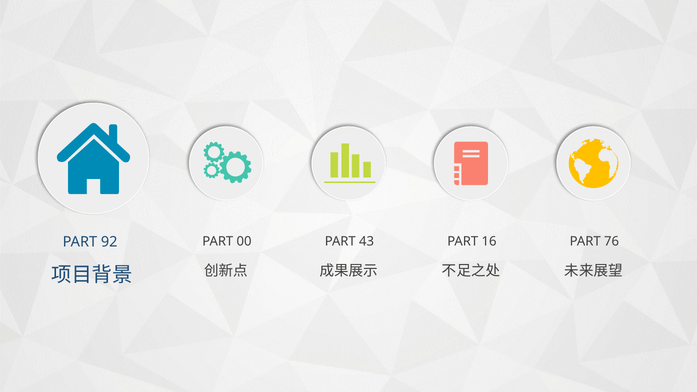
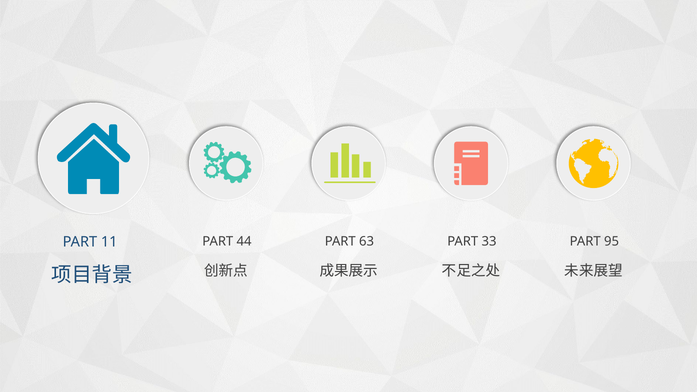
92: 92 -> 11 (109, 242)
00: 00 -> 44 (244, 242)
43: 43 -> 63 (367, 242)
16: 16 -> 33 (489, 242)
76: 76 -> 95 (612, 242)
